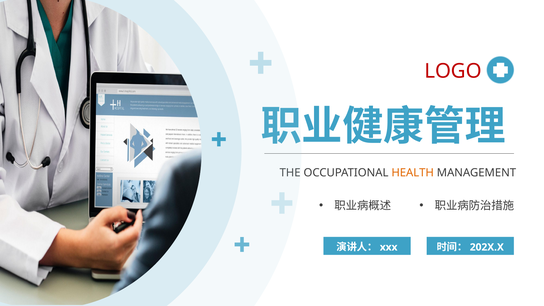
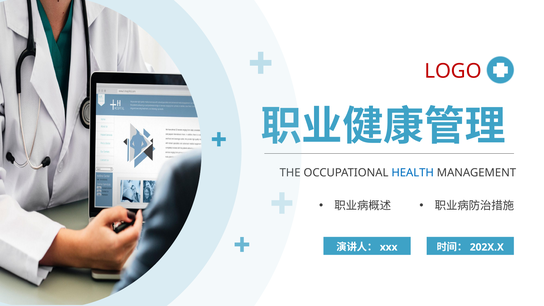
HEALTH colour: orange -> blue (413, 173)
